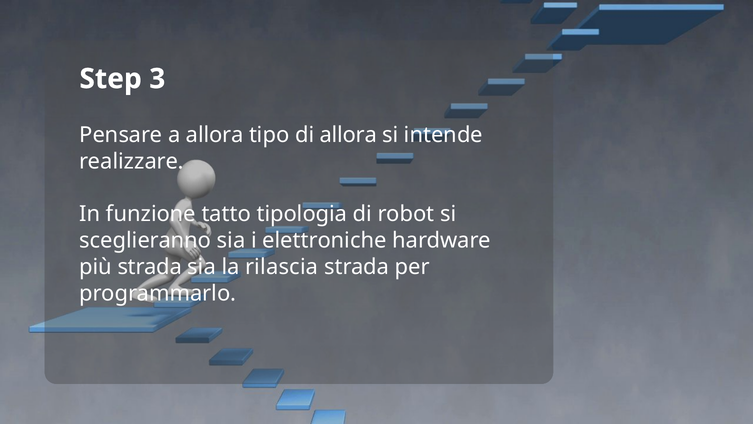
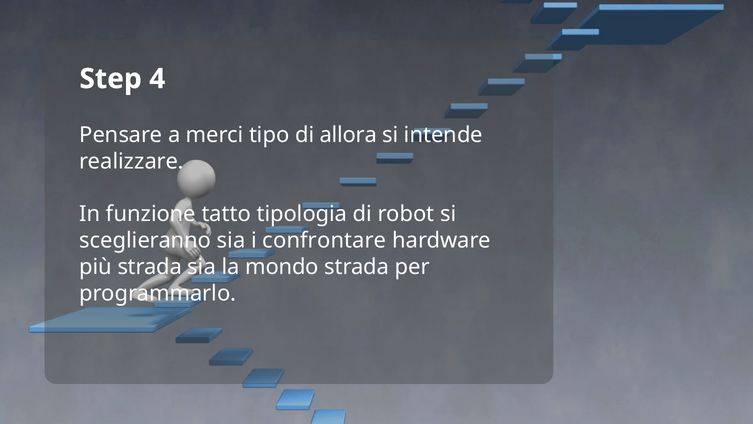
3: 3 -> 4 (157, 79)
a allora: allora -> merci (215, 135)
elettroniche: elettroniche -> confrontare (324, 240)
rilascia: rilascia -> mondo (282, 267)
